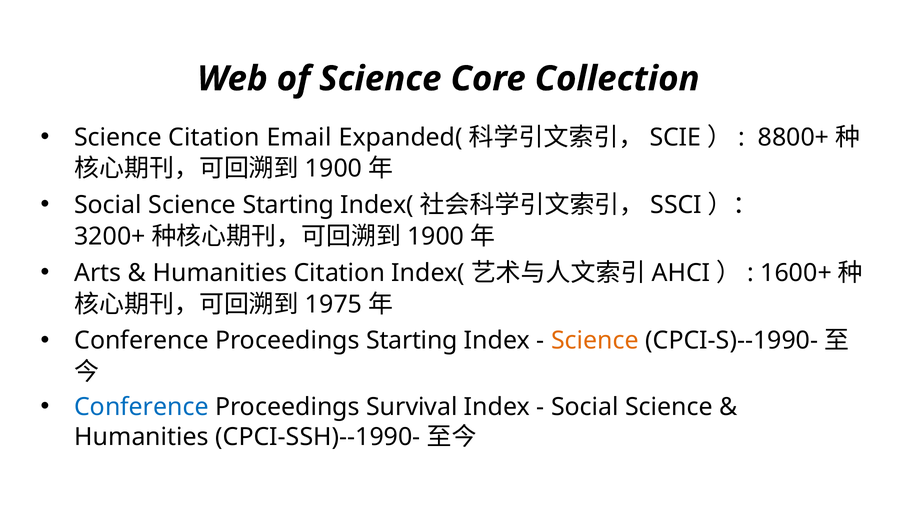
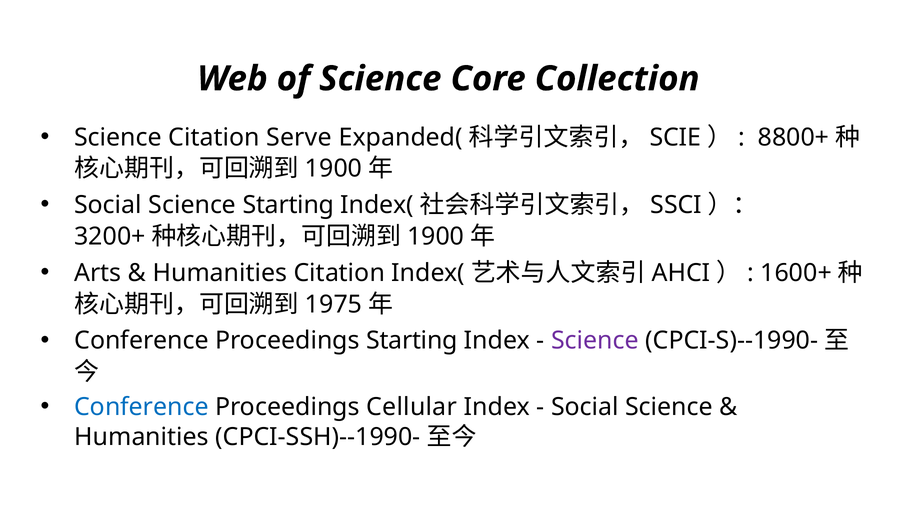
Email: Email -> Serve (299, 137)
Science colour: orange -> purple (595, 340)
Survival: Survival -> Cellular (412, 407)
